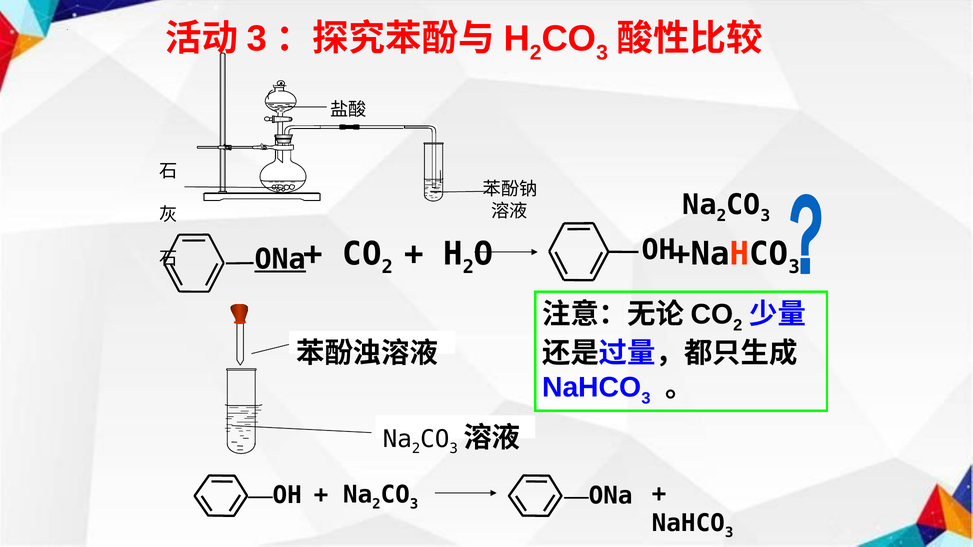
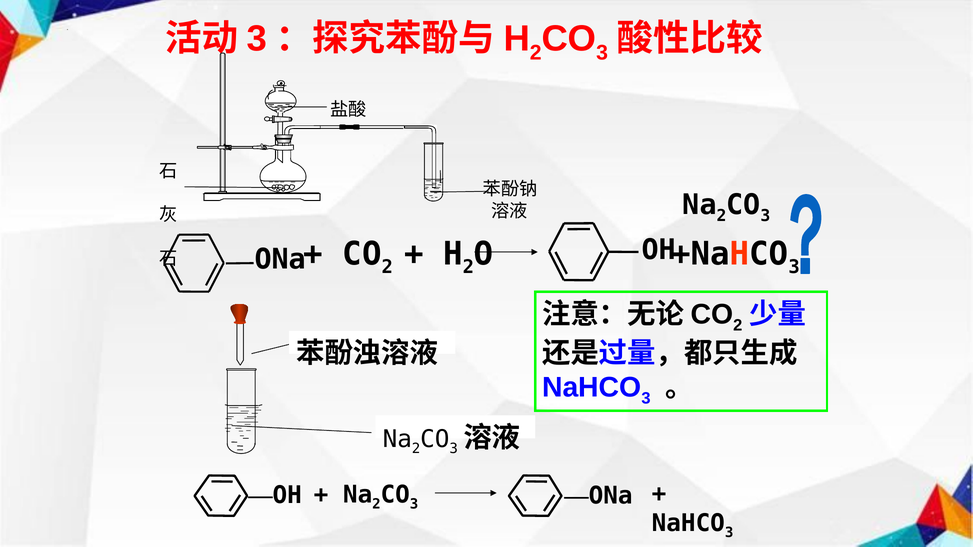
ONa underline: present -> none (280, 259)
